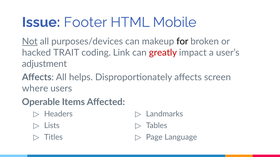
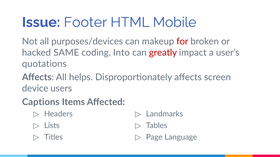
Not underline: present -> none (30, 42)
for colour: black -> red (182, 42)
TRAIT: TRAIT -> SAME (66, 53)
Link: Link -> Into (121, 53)
adjustment: adjustment -> quotations (44, 64)
where: where -> device (35, 89)
Operable: Operable -> Captions (41, 102)
